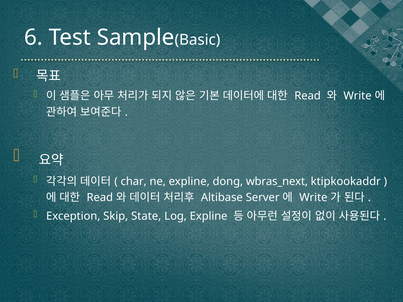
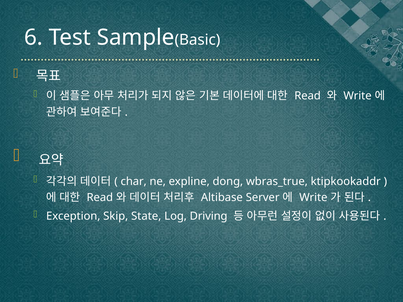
wbras_next: wbras_next -> wbras_true (277, 181)
Log Expline: Expline -> Driving (209, 216)
